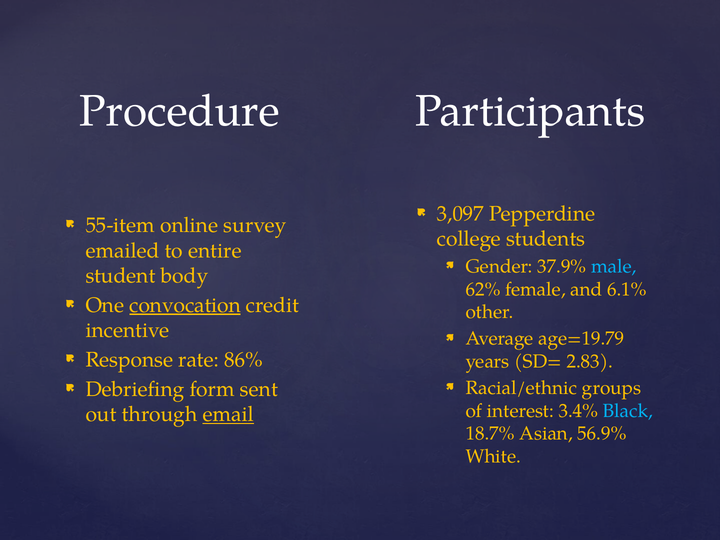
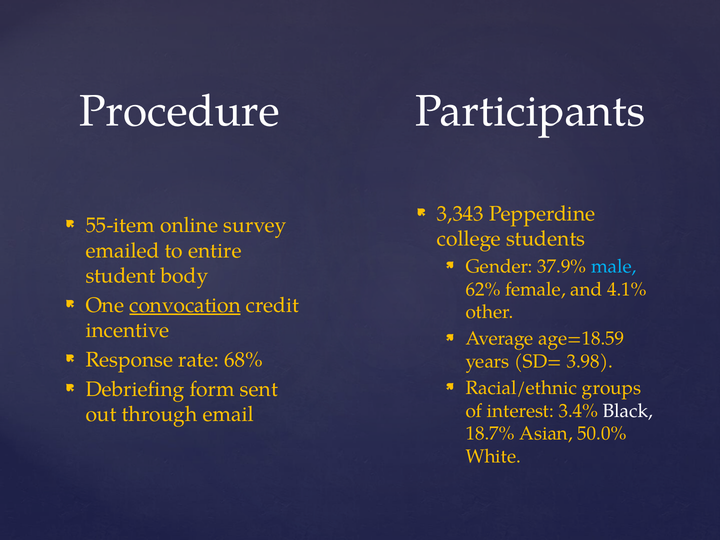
3,097: 3,097 -> 3,343 (460, 214)
6.1%: 6.1% -> 4.1% (627, 289)
age=19.79: age=19.79 -> age=18.59 (581, 339)
86%: 86% -> 68% (244, 360)
2.83: 2.83 -> 3.98 (590, 361)
Black colour: light blue -> white (628, 411)
email underline: present -> none (228, 414)
56.9%: 56.9% -> 50.0% (602, 434)
